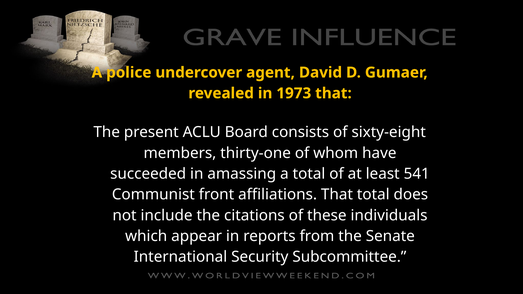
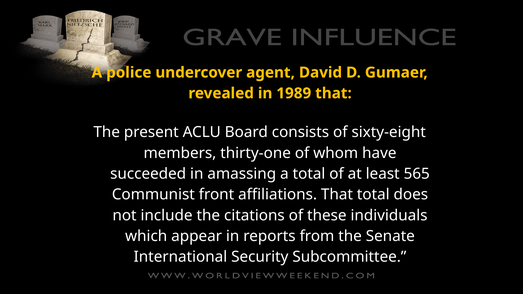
1973: 1973 -> 1989 (294, 93)
541: 541 -> 565 (417, 174)
